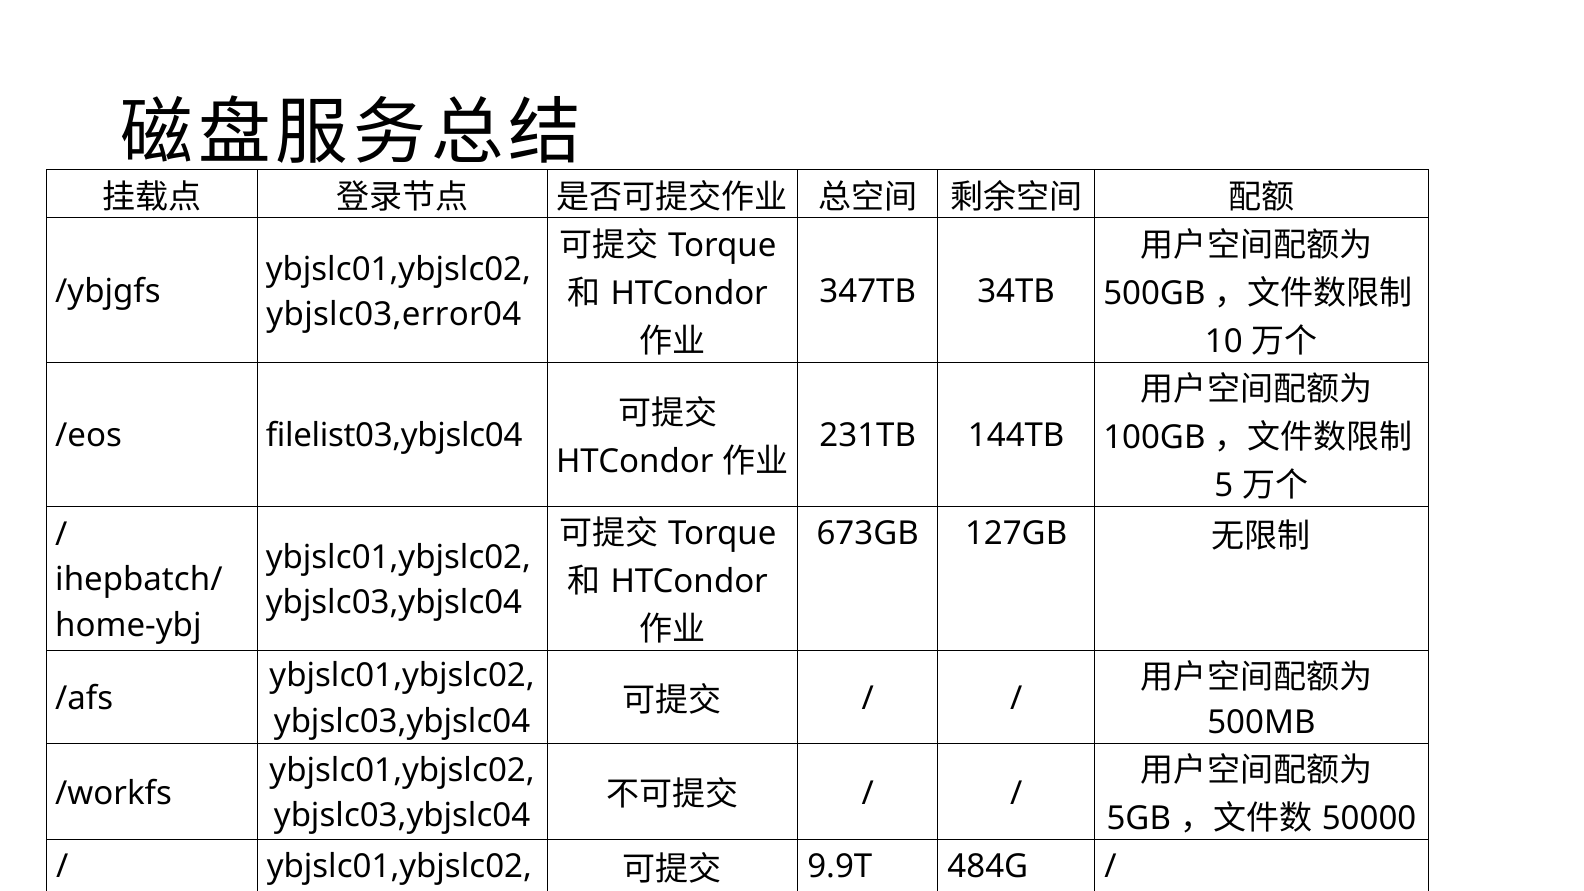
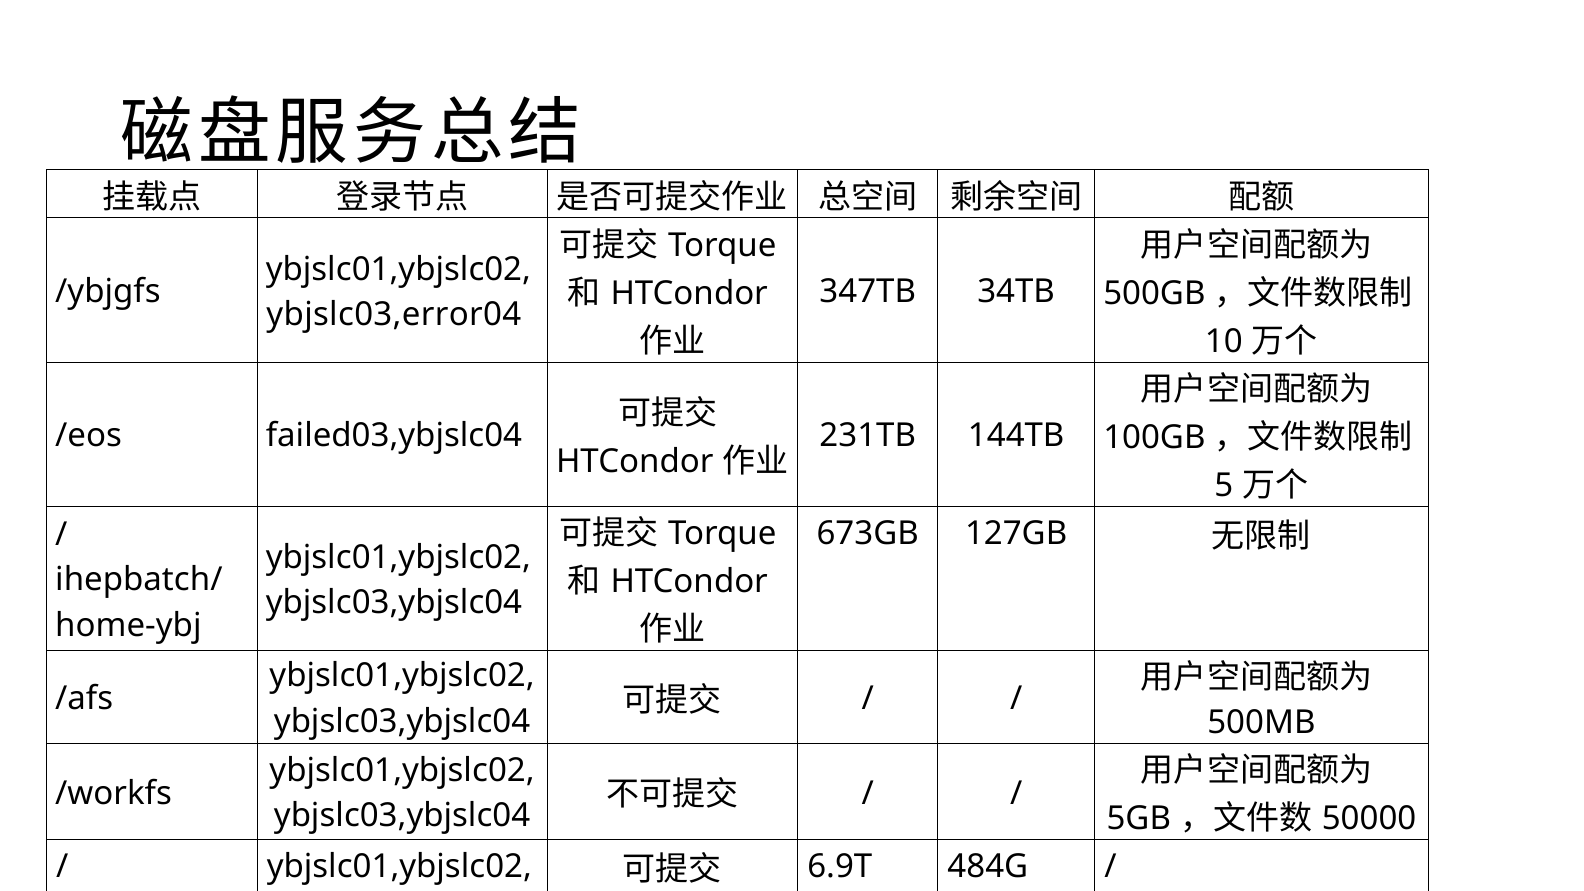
filelist03,ybjslc04: filelist03,ybjslc04 -> failed03,ybjslc04 (394, 436)
9.9T: 9.9T -> 6.9T (840, 867)
